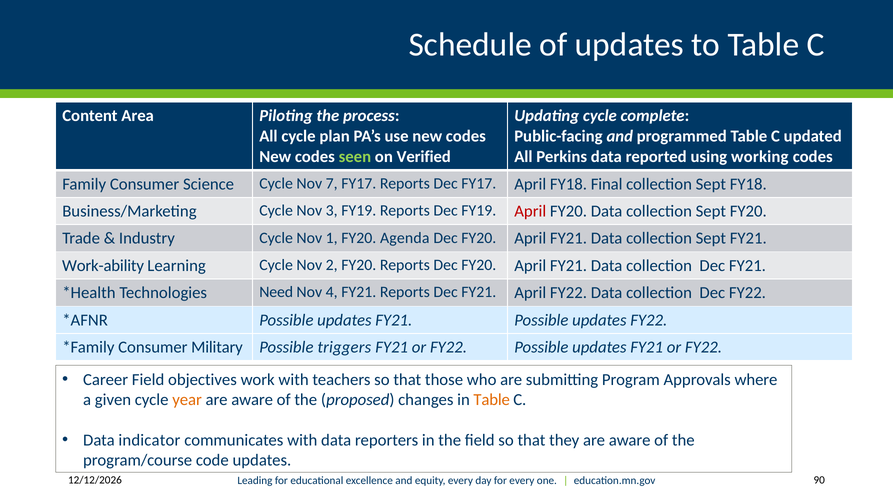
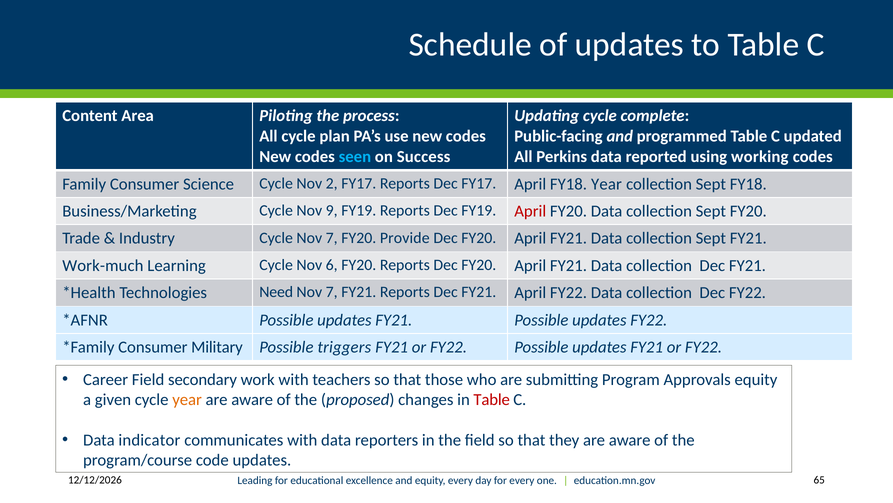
seen colour: light green -> light blue (355, 157)
Verified: Verified -> Success (424, 157)
7: 7 -> 2 (332, 183)
FY18 Final: Final -> Year (606, 184)
3: 3 -> 9 (332, 210)
Cycle Nov 1: 1 -> 7 (332, 238)
Agenda: Agenda -> Provide (405, 238)
Work-ability: Work-ability -> Work-much (103, 265)
2: 2 -> 6 (332, 265)
4: 4 -> 7 (332, 292)
objectives: objectives -> secondary (203, 379)
Approvals where: where -> equity (756, 379)
Table colour: orange -> red (492, 399)
90: 90 -> 65 (819, 480)
